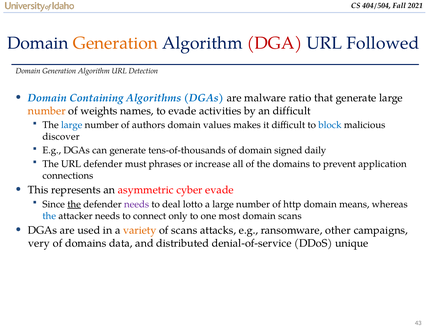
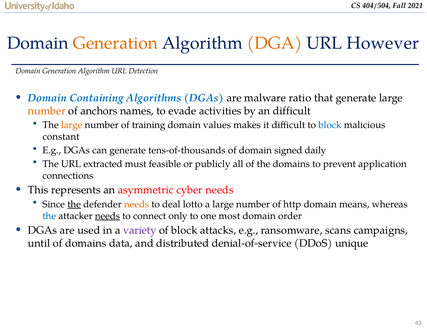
DGA colour: red -> orange (275, 43)
Followed: Followed -> However (383, 43)
weights: weights -> anchors (99, 111)
large colour: blue -> orange (72, 125)
authors: authors -> training (149, 125)
discover: discover -> constant (61, 137)
URL defender: defender -> extracted (103, 164)
phrases: phrases -> feasible (165, 164)
increase: increase -> publicly (213, 164)
cyber evade: evade -> needs (219, 190)
needs colour: purple -> orange (137, 204)
needs underline: none -> present (107, 216)
domain scans: scans -> order (290, 216)
variety colour: orange -> purple (140, 230)
of scans: scans -> block (184, 230)
other: other -> scans (338, 230)
very: very -> until (39, 243)
